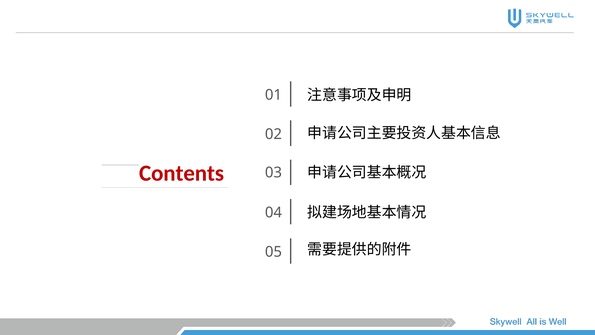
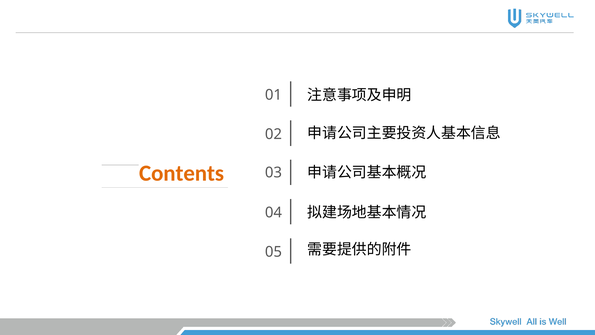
Contents colour: red -> orange (182, 173)
